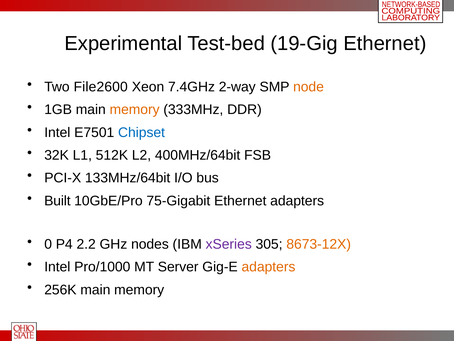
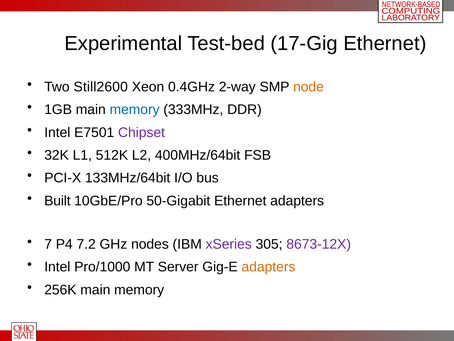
19-Gig: 19-Gig -> 17-Gig (304, 43)
File2600: File2600 -> Still2600 (101, 87)
7.4GHz: 7.4GHz -> 0.4GHz (191, 87)
memory colour: orange -> blue (135, 110)
Chipset colour: blue -> purple (142, 132)
75-Gigabit: 75-Gigabit -> 50-Gigabit (178, 200)
0: 0 -> 7 (48, 244)
2.2: 2.2 -> 7.2 (86, 244)
8673-12X colour: orange -> purple (319, 244)
